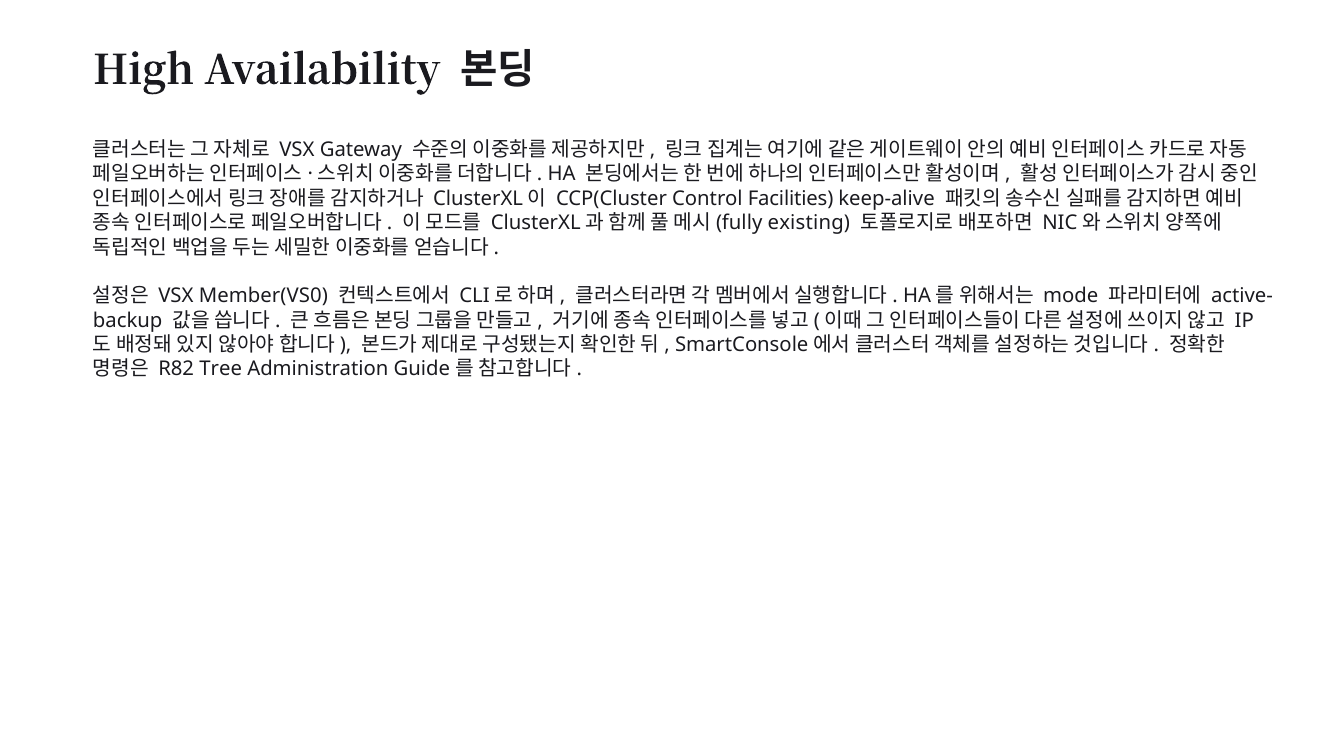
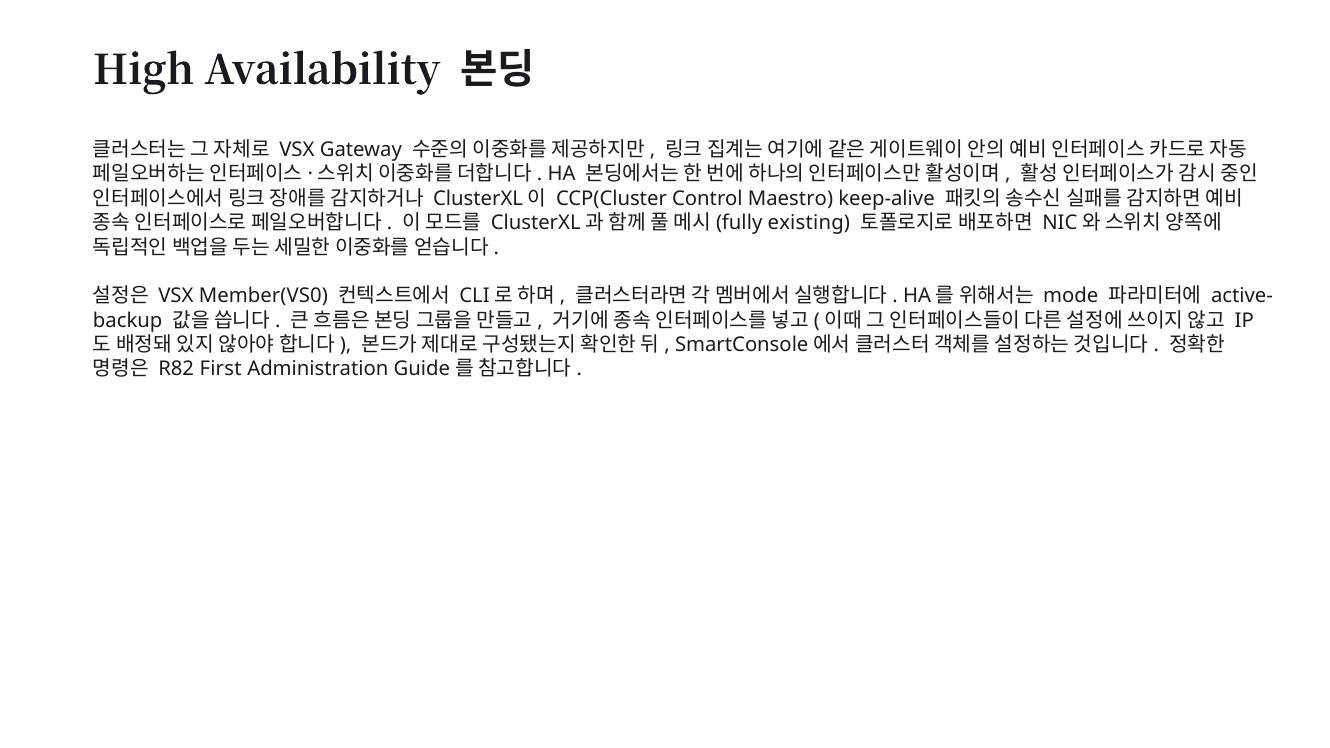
Facilities: Facilities -> Maestro (790, 199)
Tree: Tree -> First (221, 369)
